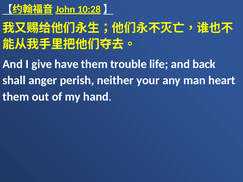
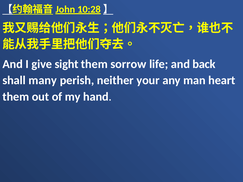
have: have -> sight (67, 64)
trouble: trouble -> sorrow (128, 64)
anger: anger -> many (43, 80)
